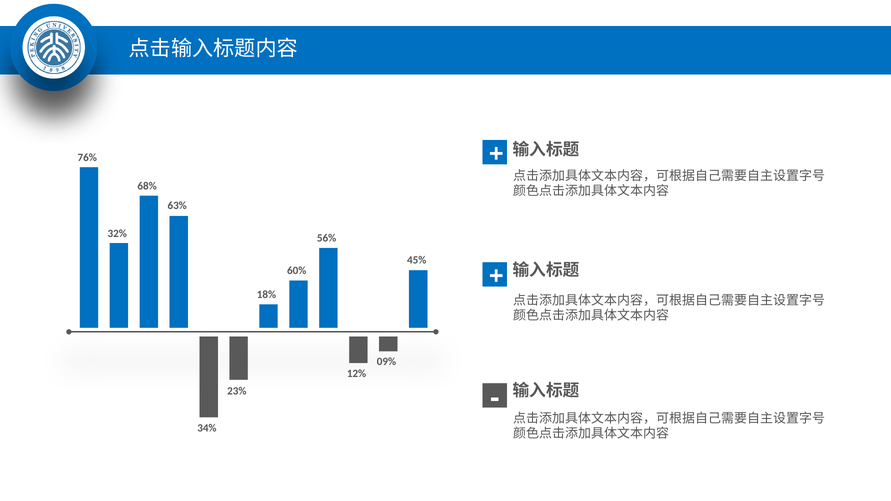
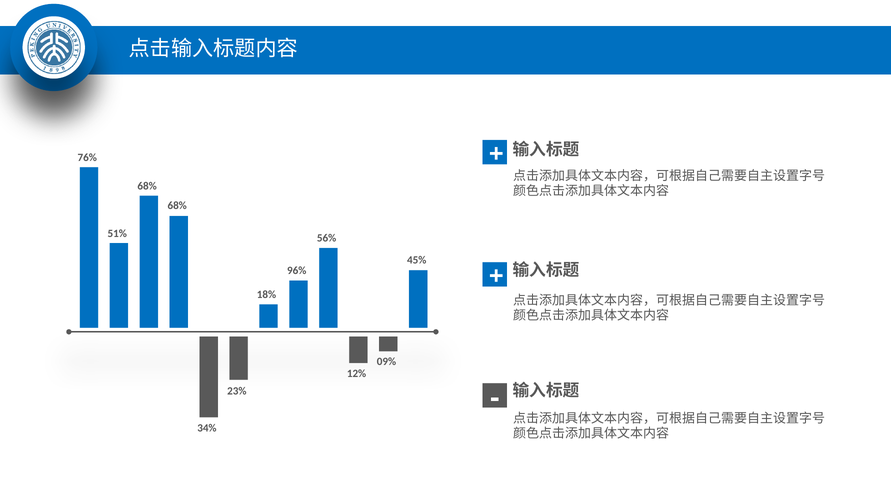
63%: 63% -> 68% (177, 205)
32%: 32% -> 51% (117, 233)
60%: 60% -> 96% (297, 271)
